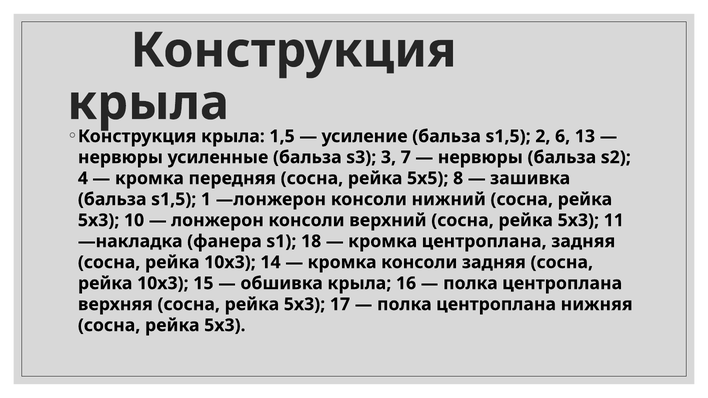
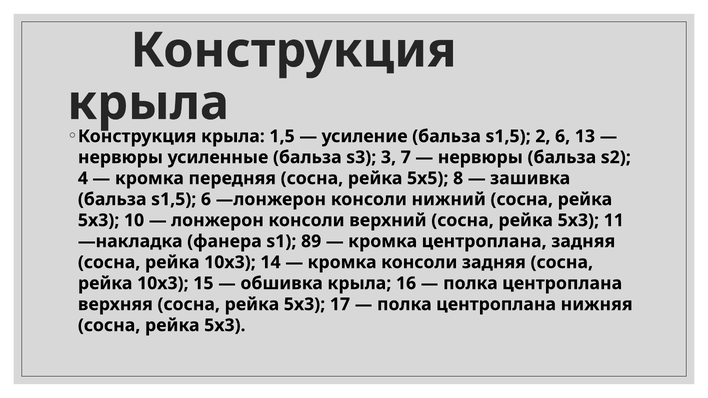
s1,5 1: 1 -> 6 (206, 199)
18: 18 -> 89 (311, 241)
